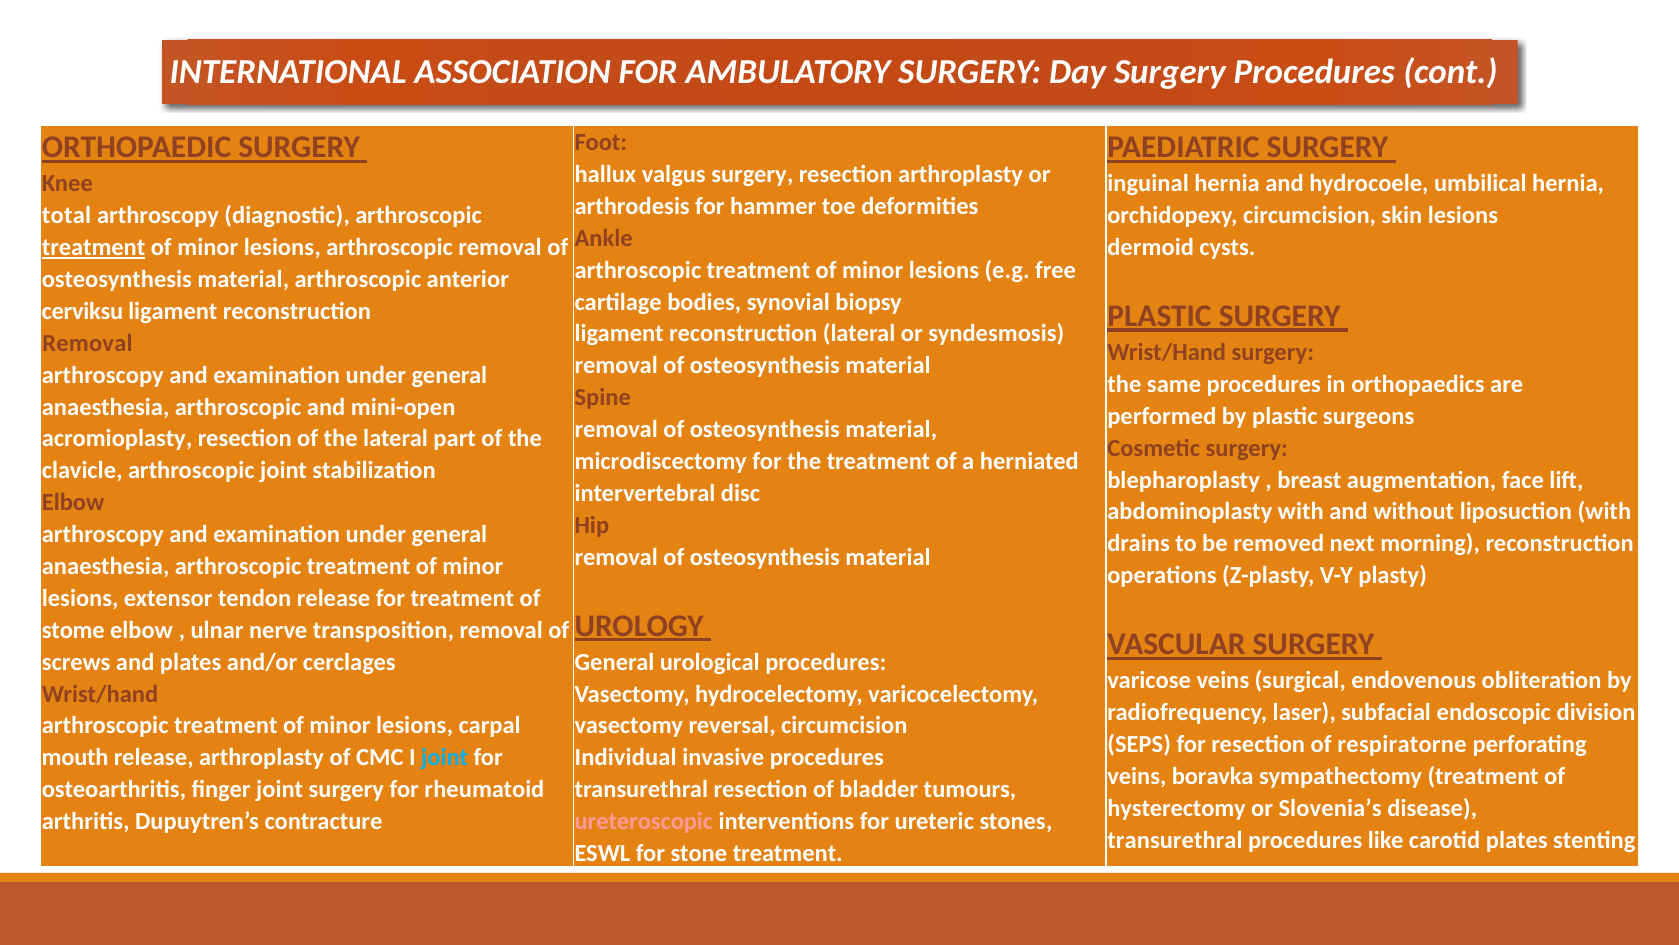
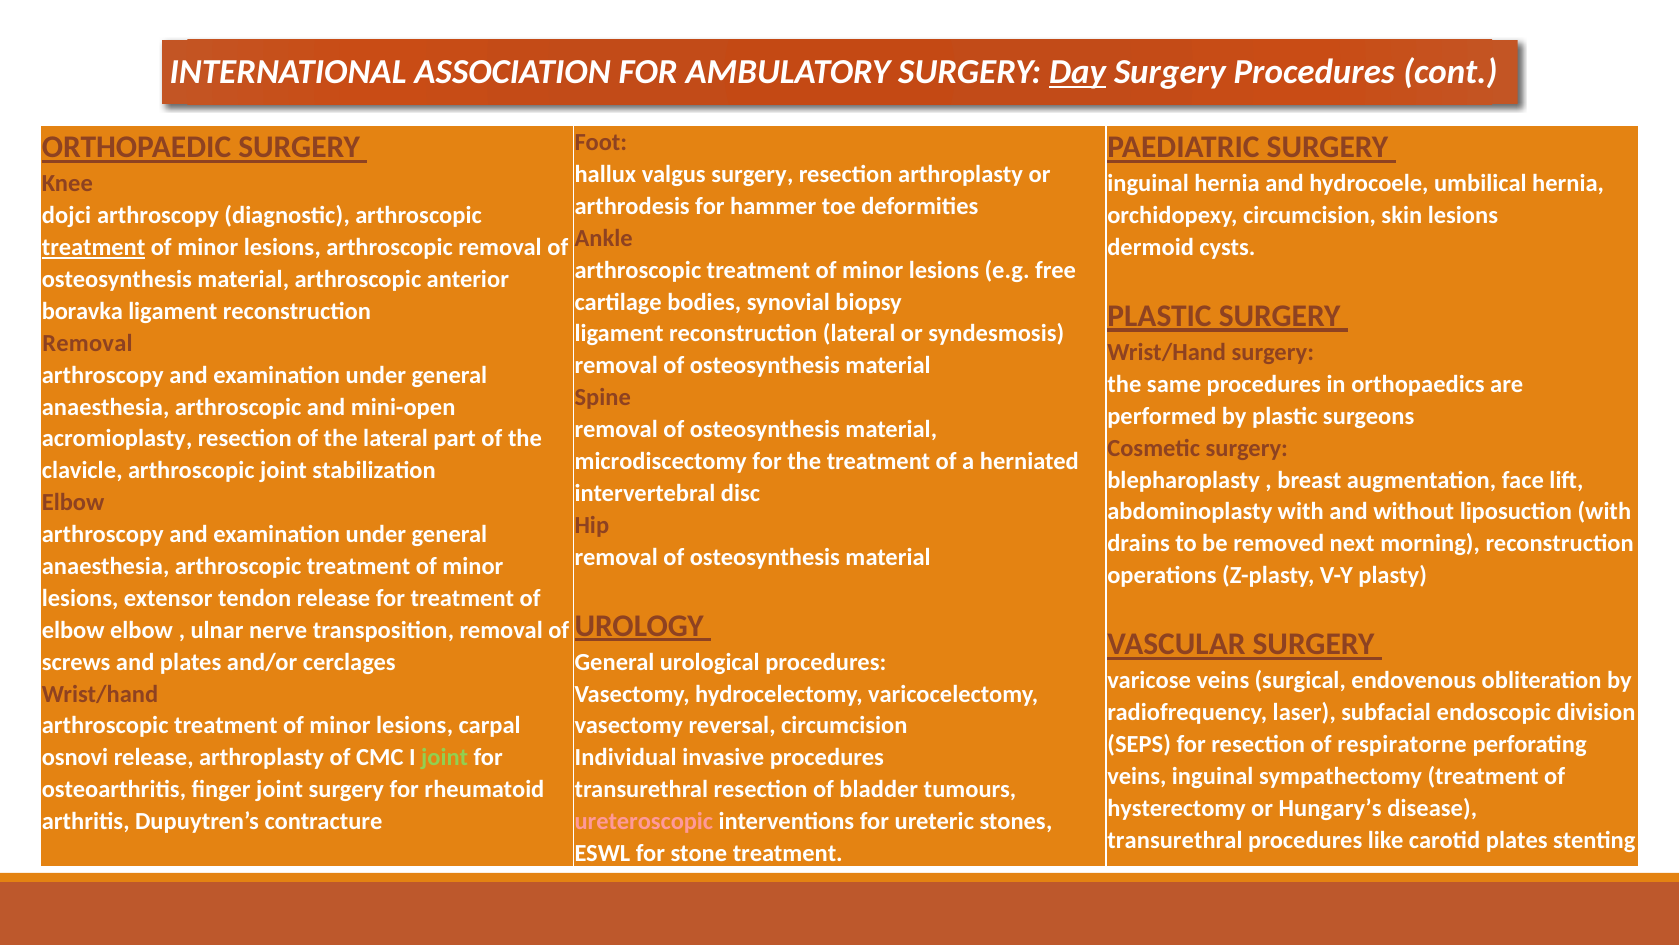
Day underline: none -> present (1078, 72)
total: total -> dojci (67, 215)
cerviksu: cerviksu -> boravka (82, 311)
stome: stome -> elbow (73, 630)
mouth: mouth -> osnovi (75, 757)
joint colour: light blue -> light green (445, 757)
veins boravka: boravka -> inguinal (1213, 776)
Slovenia’s: Slovenia’s -> Hungary’s (1330, 808)
